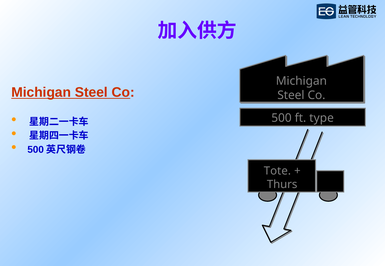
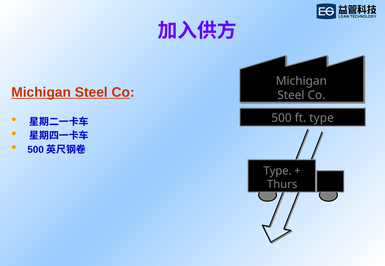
Tote: Tote -> Type (277, 171)
